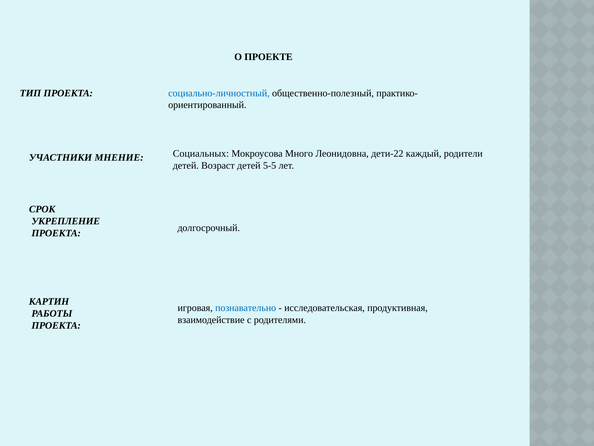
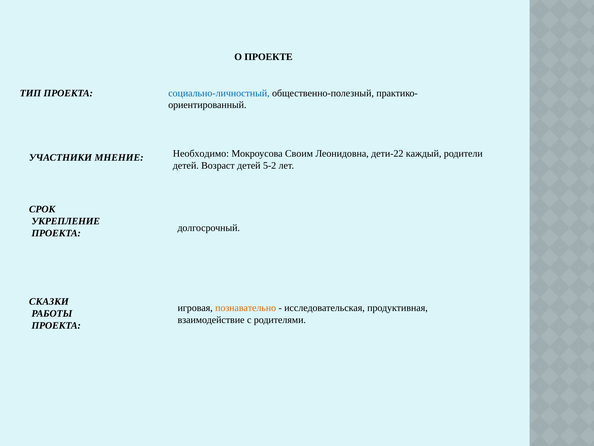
Социальных: Социальных -> Необходимо (201, 153)
Много: Много -> Своим (299, 153)
5-5: 5-5 -> 5-2 (270, 165)
КАРТИН: КАРТИН -> СКАЗКИ (49, 301)
познавательно colour: blue -> orange (246, 308)
